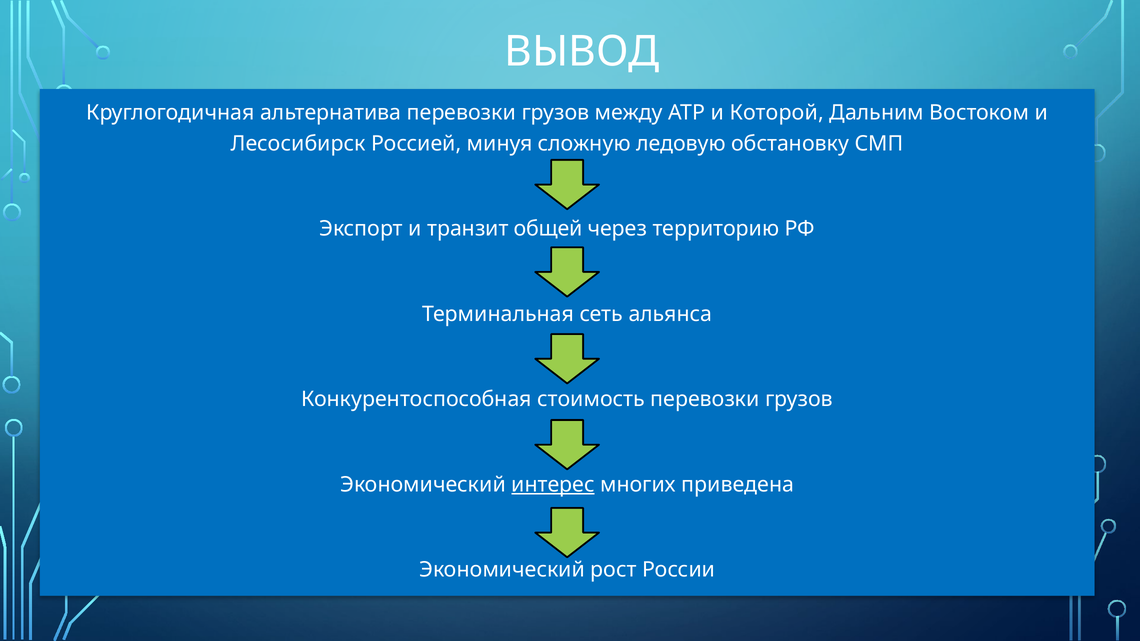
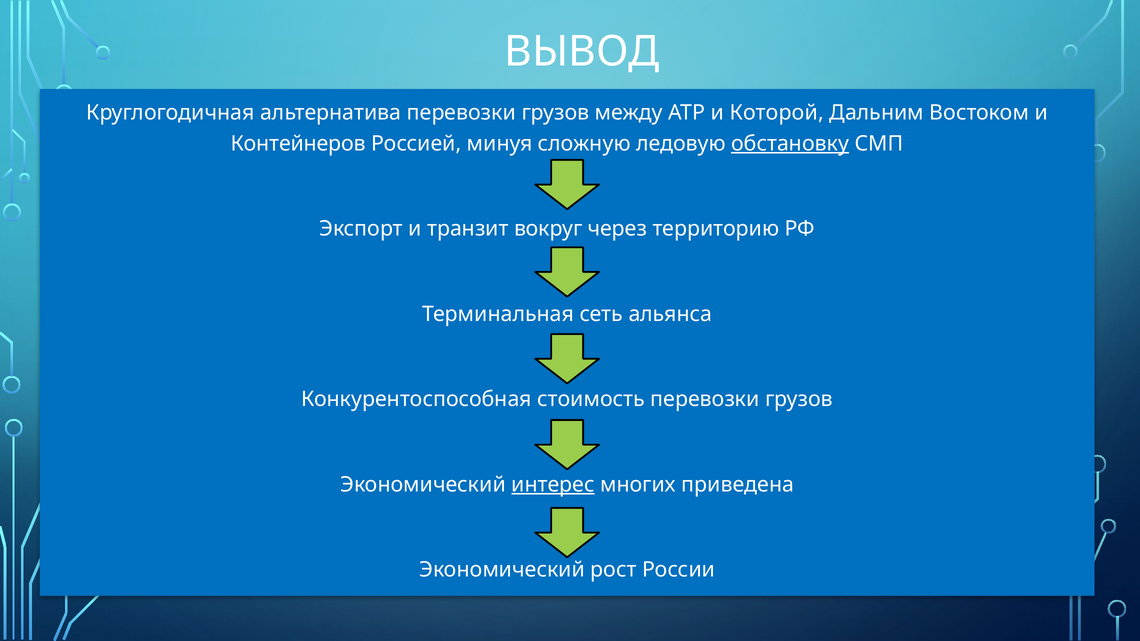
Лесосибирск: Лесосибирск -> Контейнеров (298, 144)
обстановку underline: none -> present (790, 144)
общей: общей -> вокруг (548, 229)
